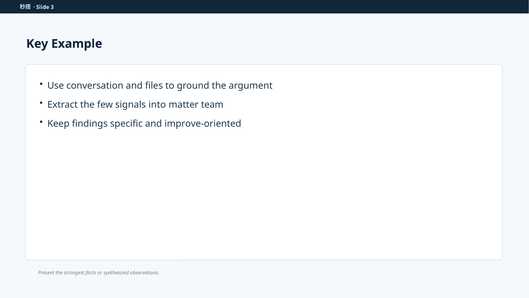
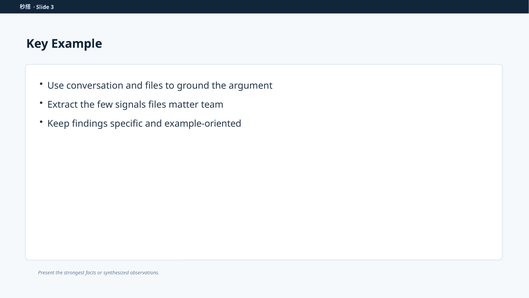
signals into: into -> files (157, 105)
improve-oriented: improve-oriented -> example-oriented (203, 124)
